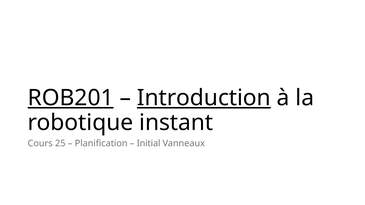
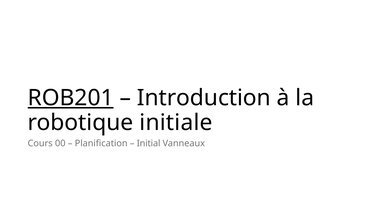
Introduction underline: present -> none (204, 98)
instant: instant -> initiale (176, 123)
25: 25 -> 00 (60, 144)
